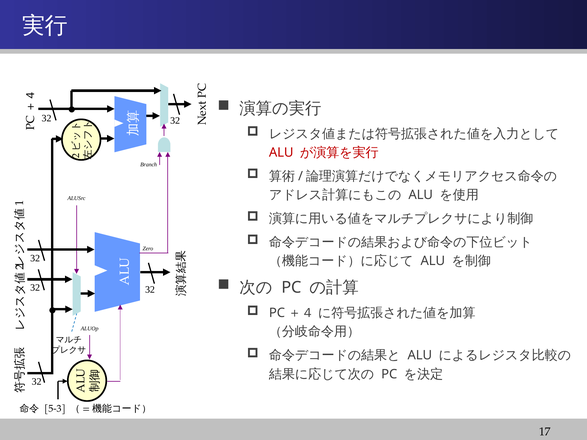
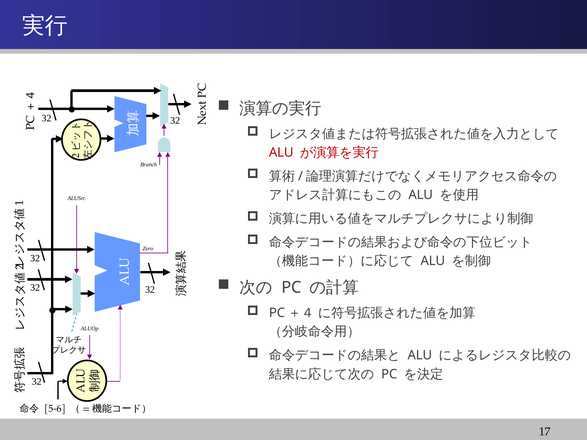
5-3: 5-3 -> 5-6 (55, 409)
